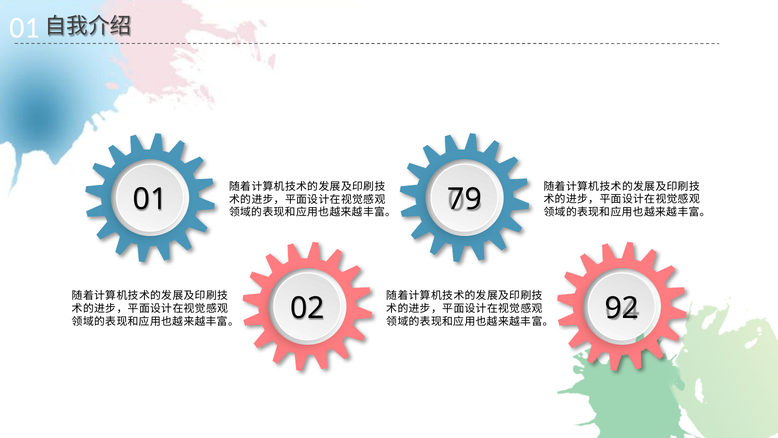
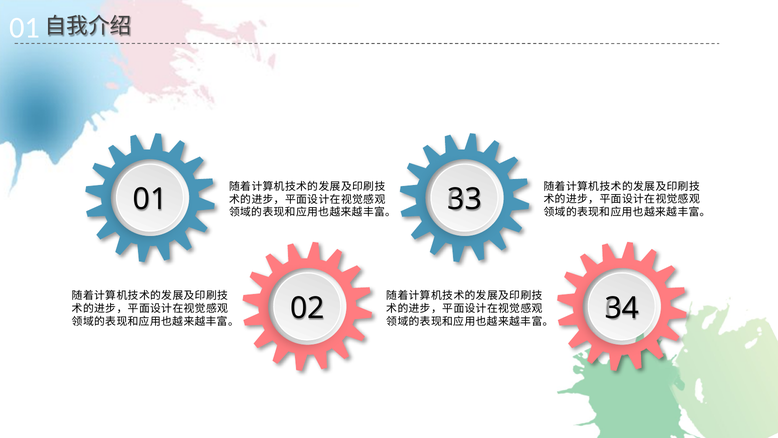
79: 79 -> 33 (465, 199)
92: 92 -> 34 (622, 308)
